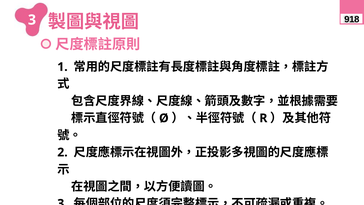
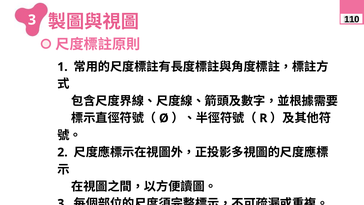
918: 918 -> 110 (352, 19)
